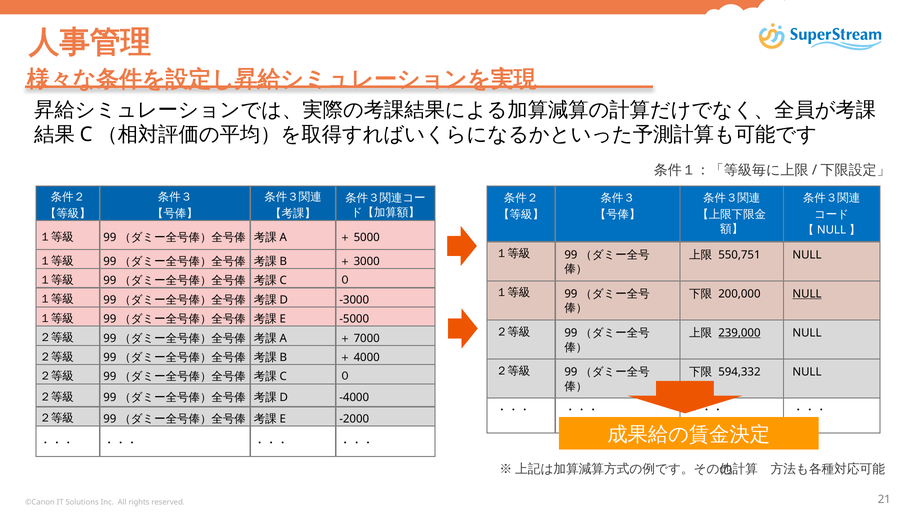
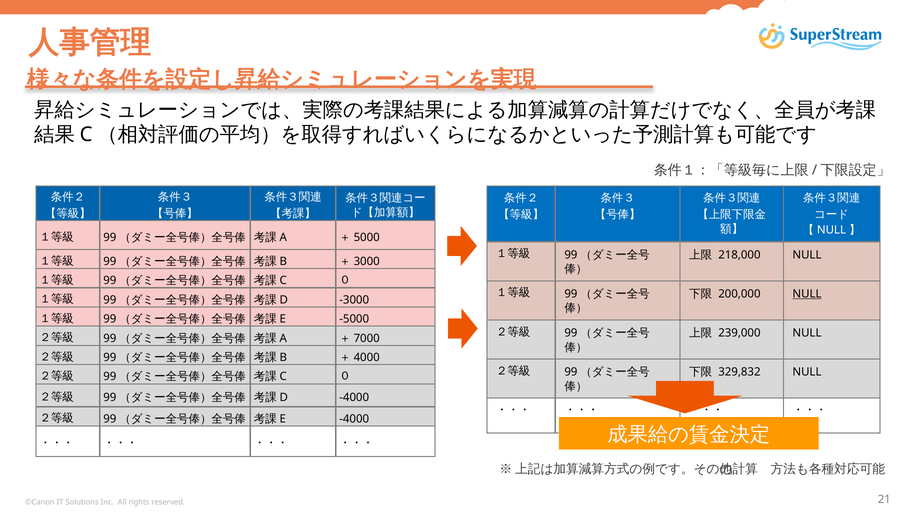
550,751: 550,751 -> 218,000 (739, 255)
239,000 underline: present -> none (739, 333)
594,332: 594,332 -> 329,832 (739, 372)
-2000: -2000 -> -4000 (354, 419)
